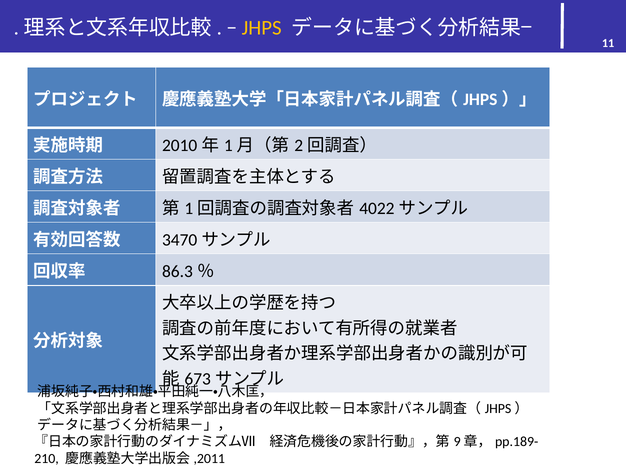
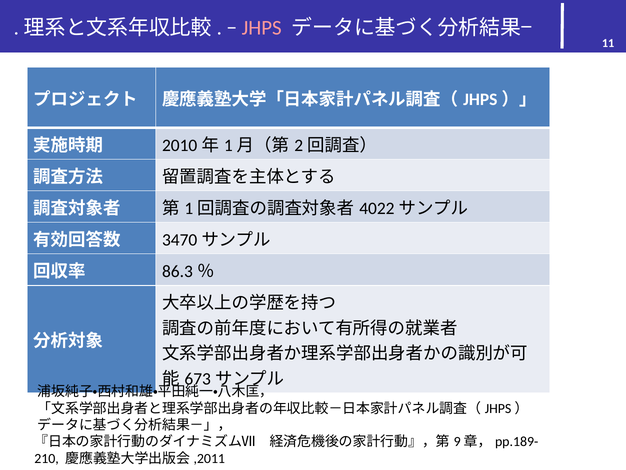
JHPS colour: yellow -> pink (262, 28)
